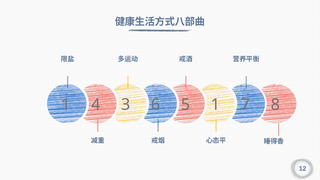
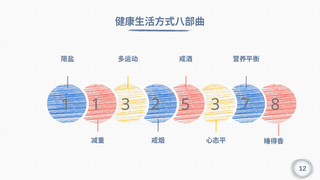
1 4: 4 -> 1 (96, 105)
6: 6 -> 2 (156, 105)
5 1: 1 -> 3 (215, 105)
